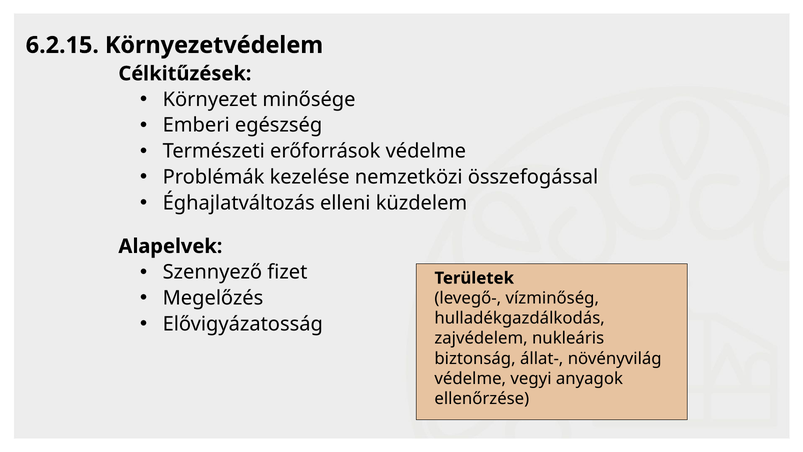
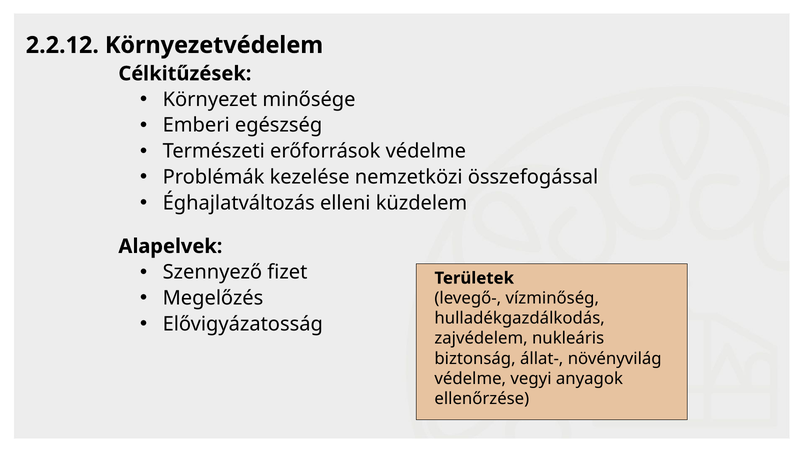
6.2.15: 6.2.15 -> 2.2.12 (62, 45)
